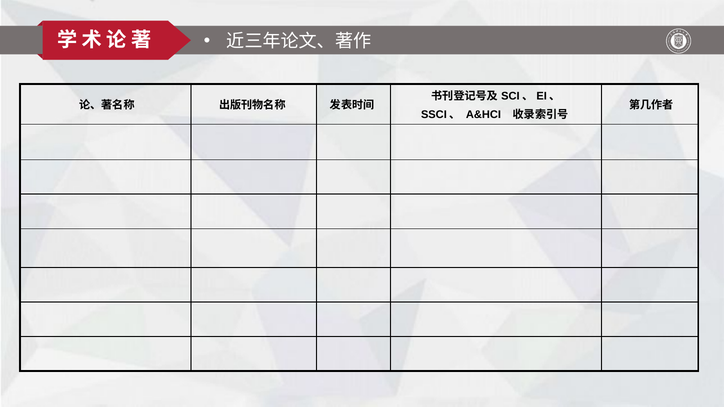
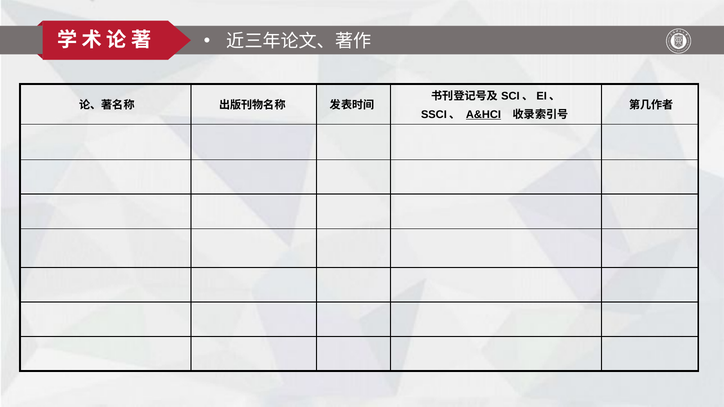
A&HCI underline: none -> present (483, 114)
